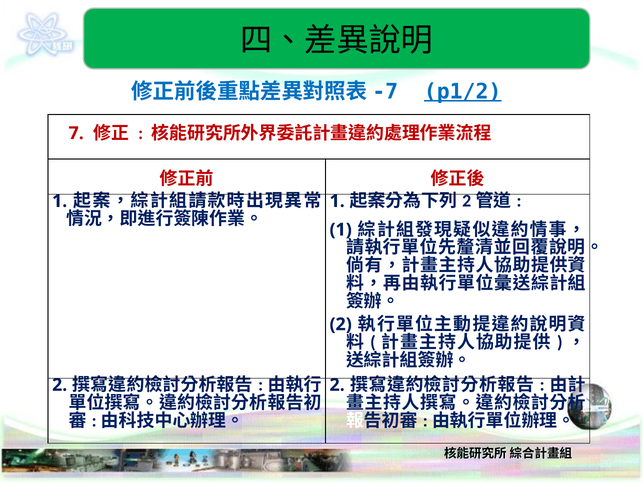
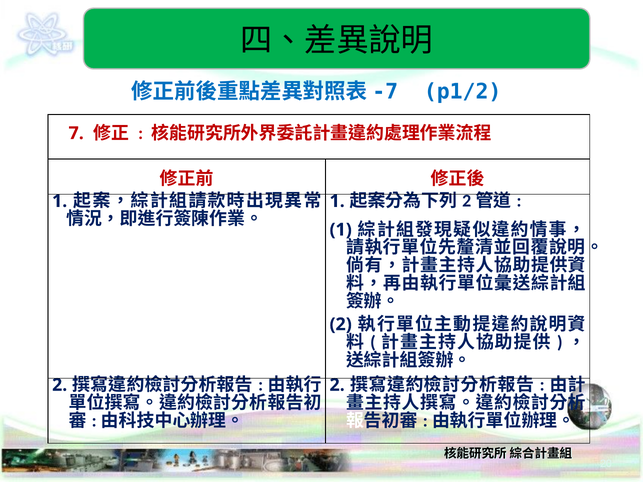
p1/2 underline: present -> none (463, 92)
